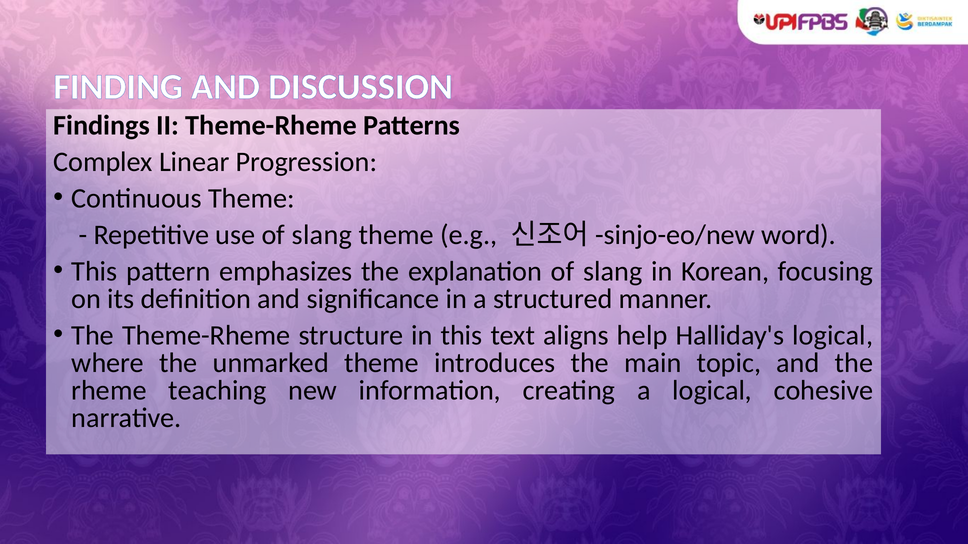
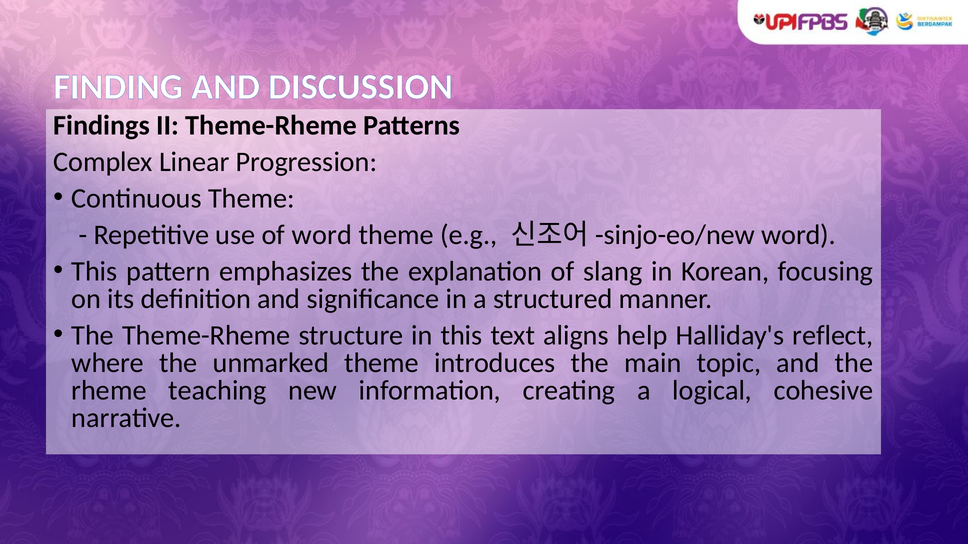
use of slang: slang -> word (322, 235)
Halliday's logical: logical -> reflect (833, 336)
